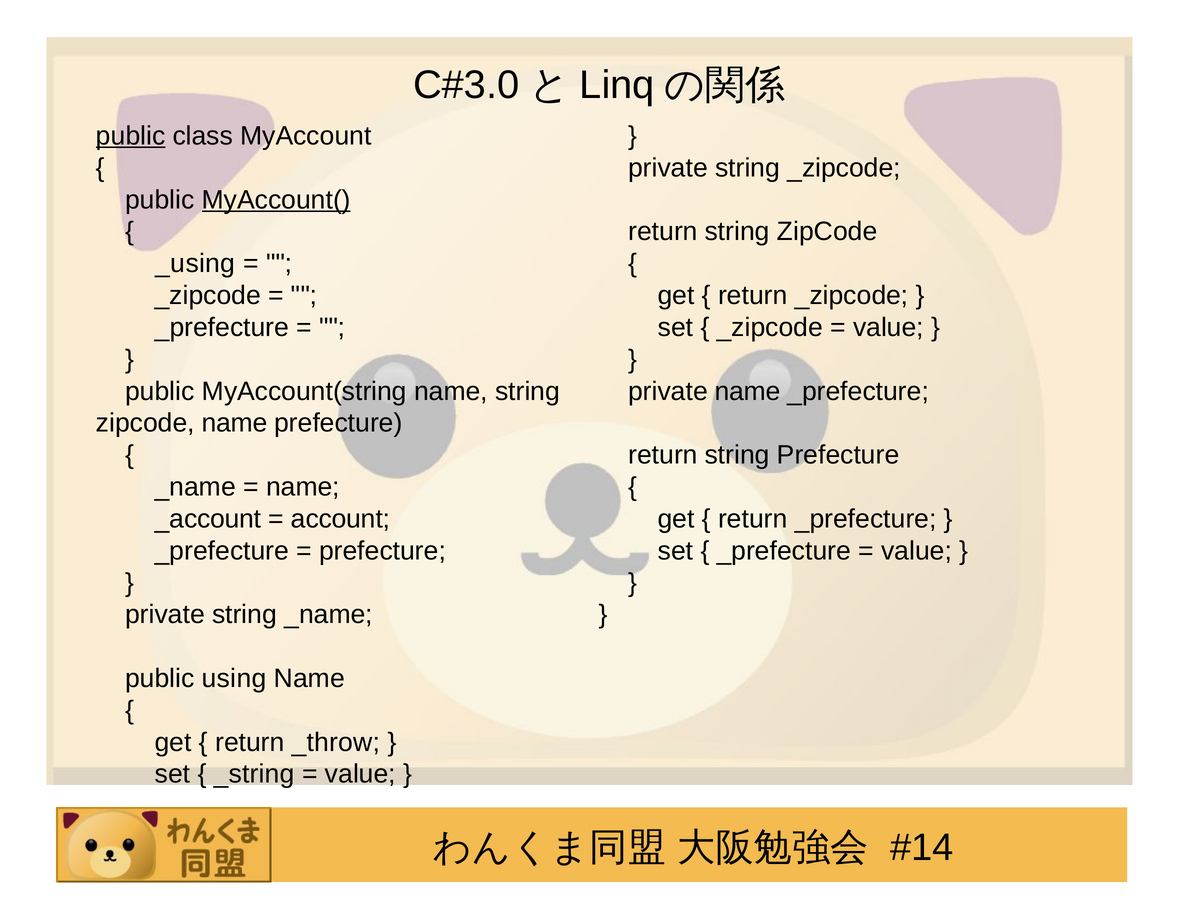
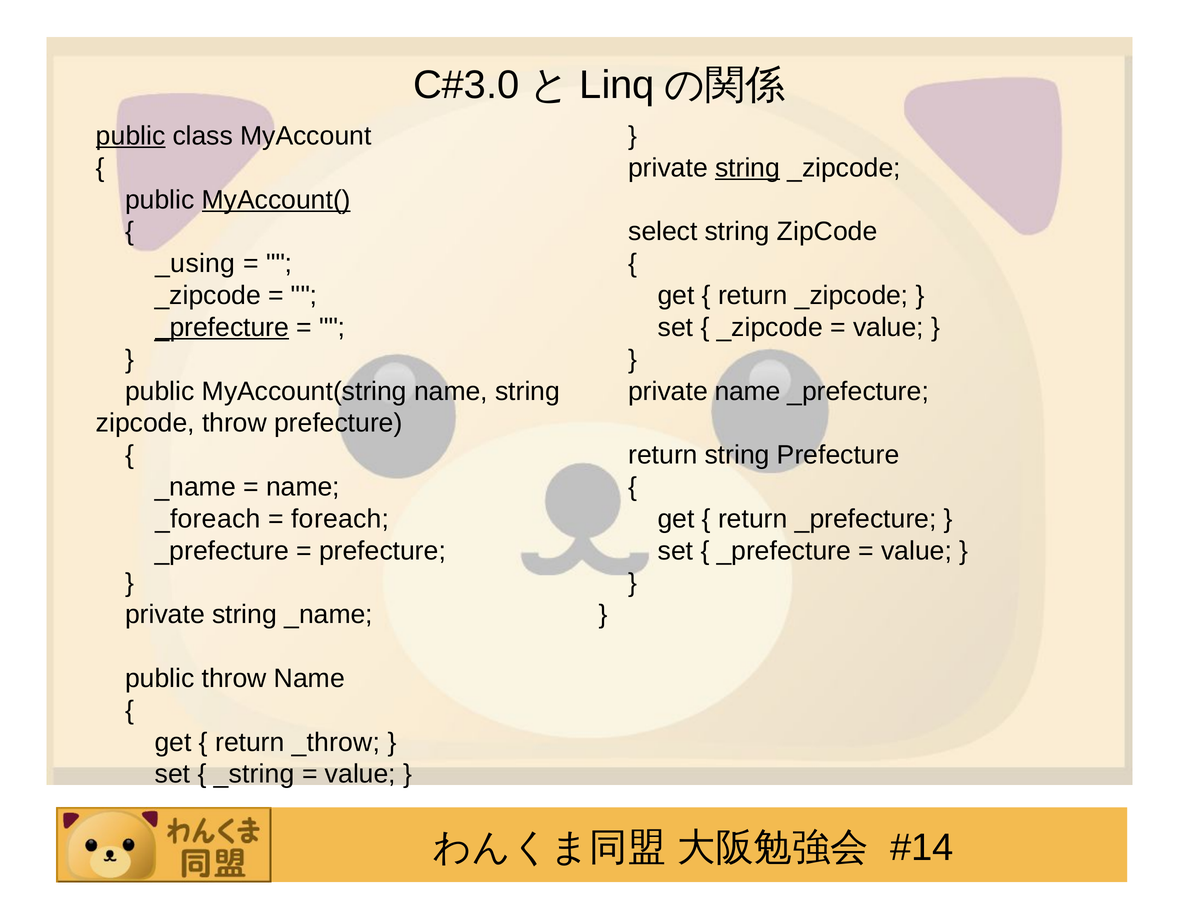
string underline: none -> present (748, 168)
return: return -> select (663, 232)
_prefecture underline: none -> present (222, 328)
zipcode name: name -> throw (234, 423)
_account: _account -> _foreach (208, 519)
account: account -> foreach (340, 519)
public using: using -> throw (234, 679)
